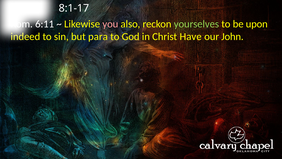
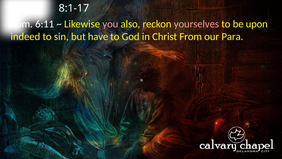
yourselves colour: light green -> pink (196, 24)
para: para -> have (98, 37)
Have: Have -> From (191, 37)
John: John -> Para (232, 37)
